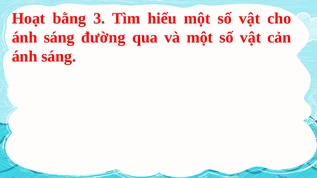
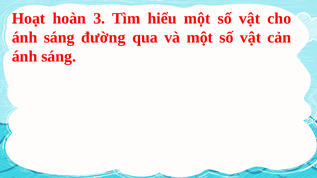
bằng: bằng -> hoàn (69, 19)
